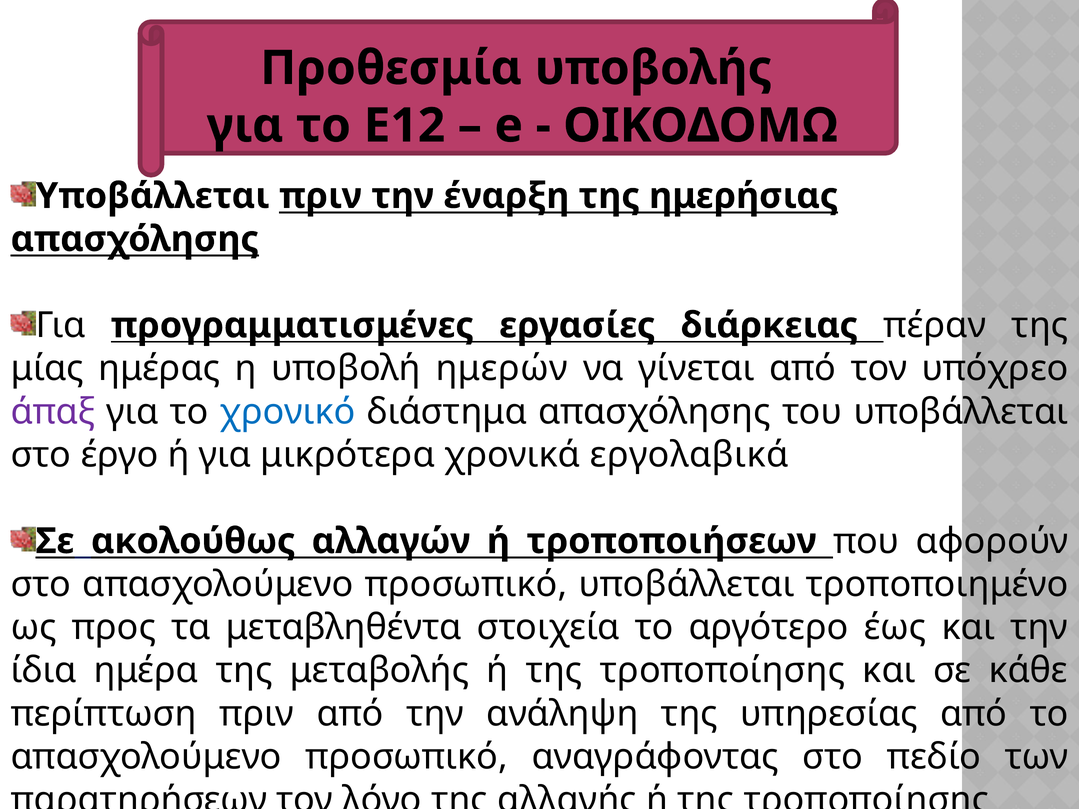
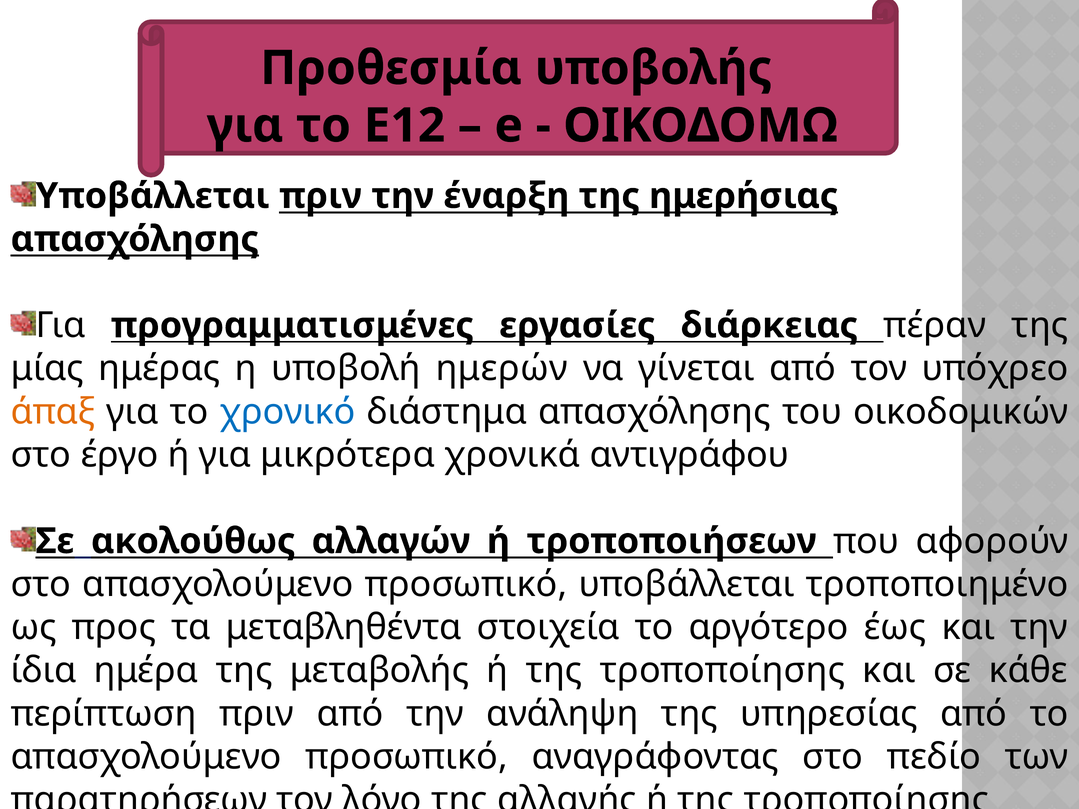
άπαξ colour: purple -> orange (53, 412)
του υποβάλλεται: υποβάλλεται -> οικοδομικών (961, 412)
εργολαβικά: εργολαβικά -> αντιγράφου (690, 455)
